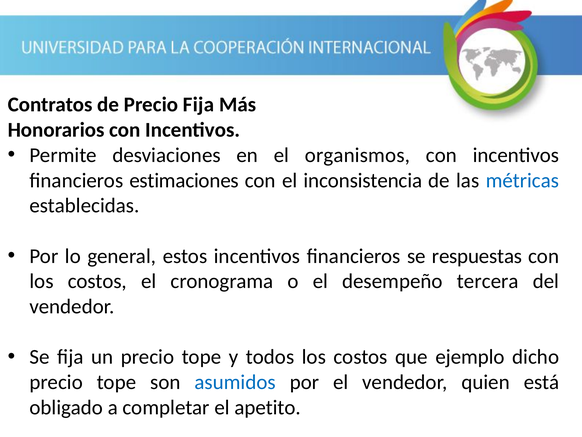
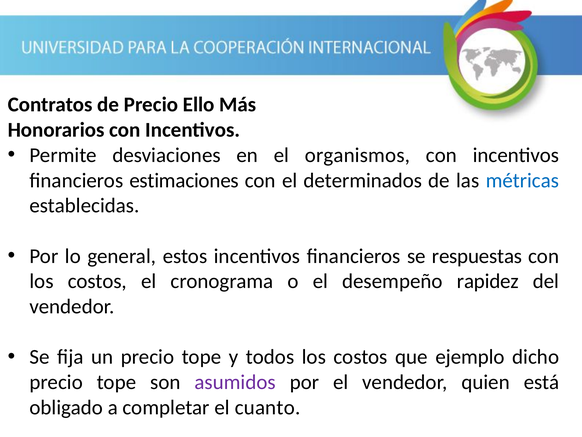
Precio Fija: Fija -> Ello (199, 105)
inconsistencia: inconsistencia -> determinados (363, 180)
tercera: tercera -> rapidez (488, 281)
asumidos colour: blue -> purple (235, 382)
apetito: apetito -> cuanto (268, 407)
